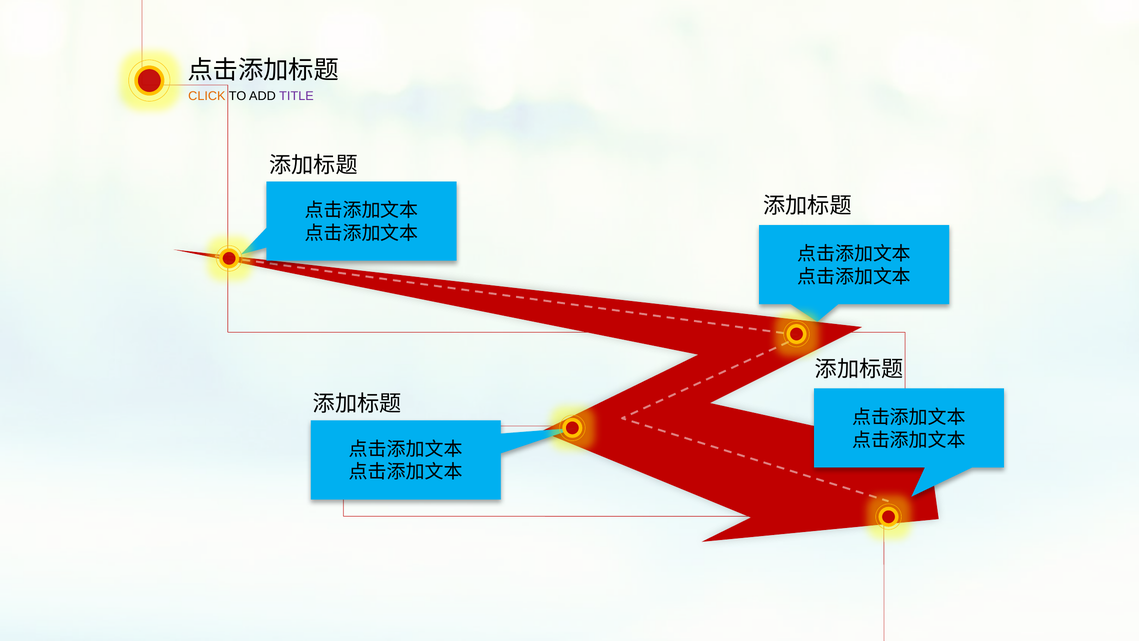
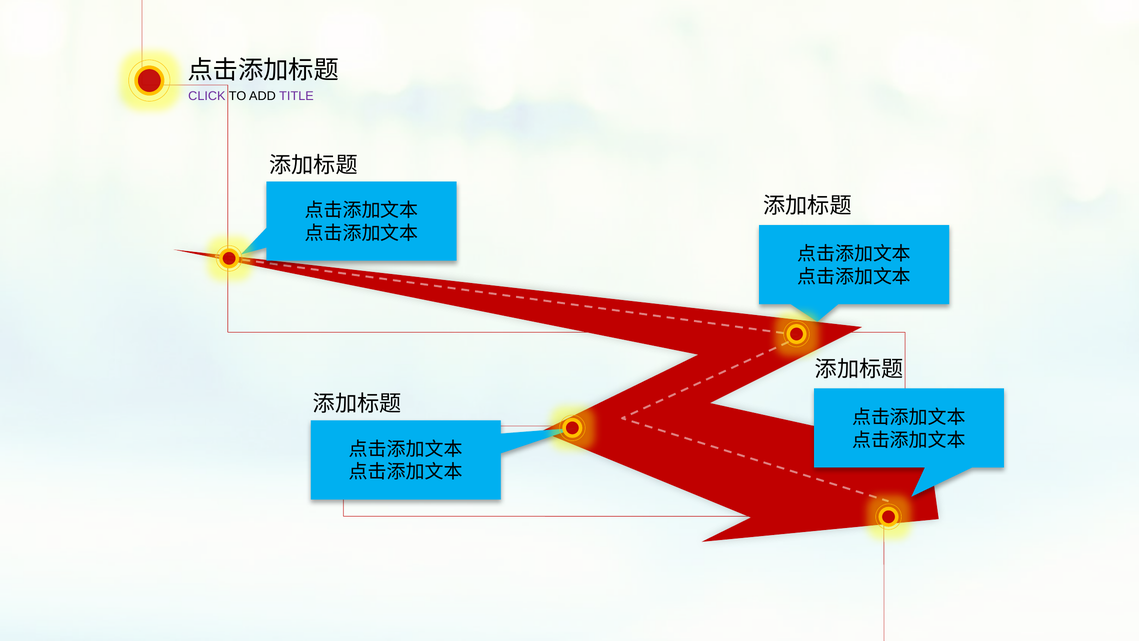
CLICK colour: orange -> purple (207, 96)
